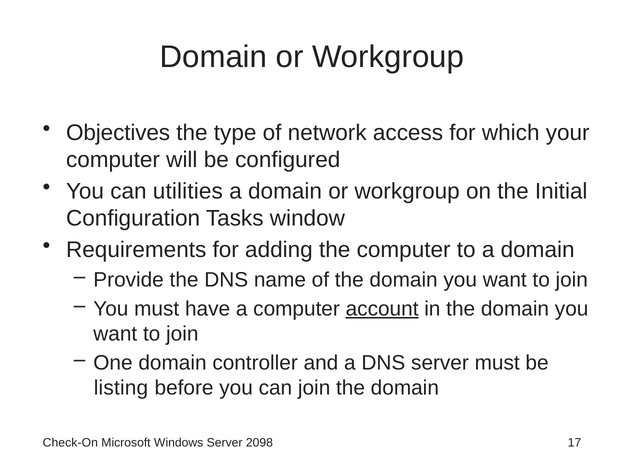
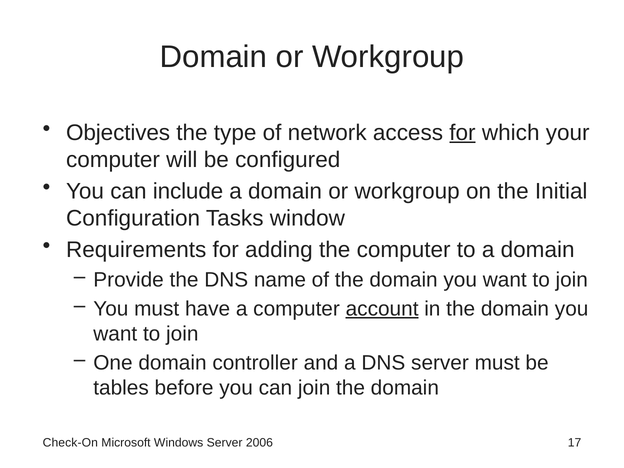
for underline: none -> present (462, 133)
utilities: utilities -> include (188, 191)
listing: listing -> tables (121, 388)
2098: 2098 -> 2006 (259, 443)
